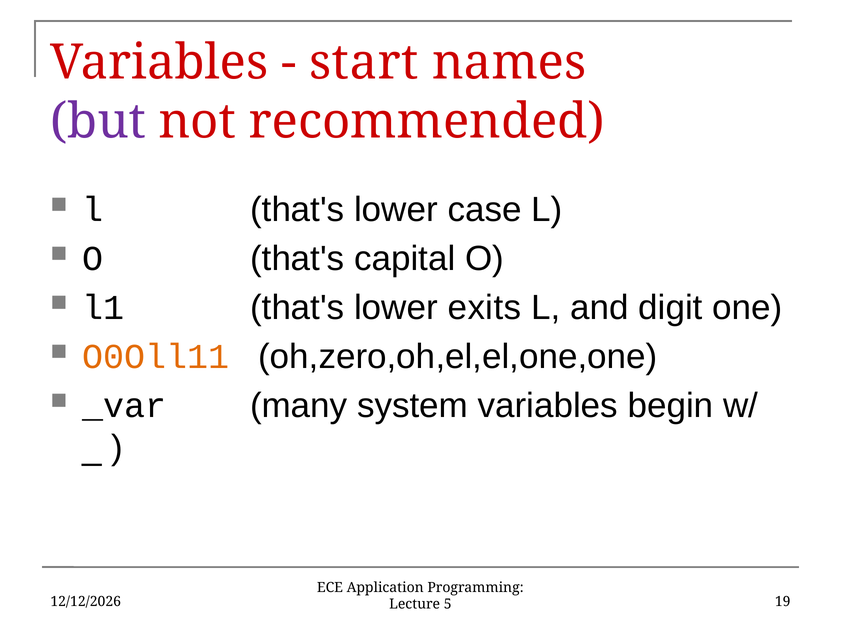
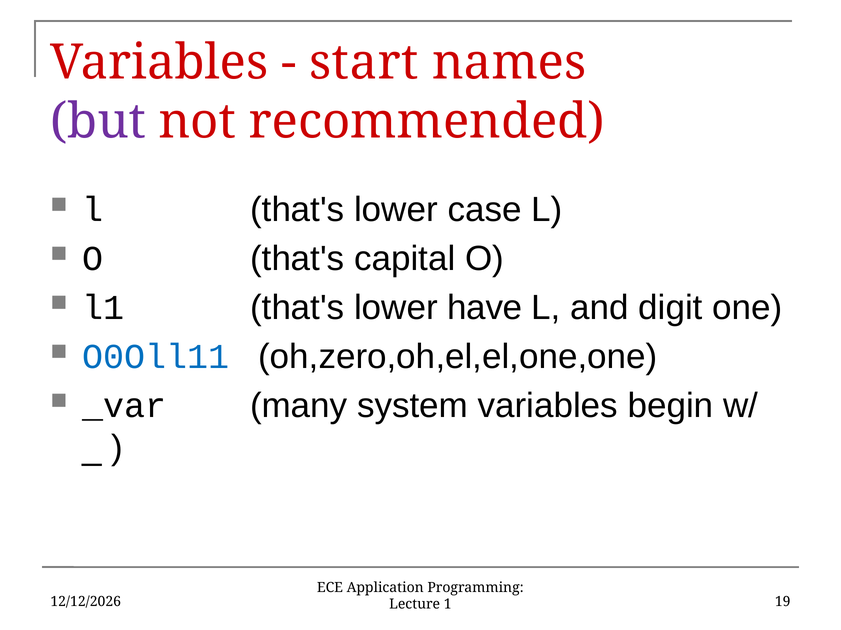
exits: exits -> have (485, 308)
O0Oll11 colour: orange -> blue (156, 357)
5: 5 -> 1 (448, 605)
